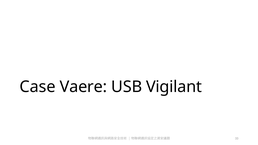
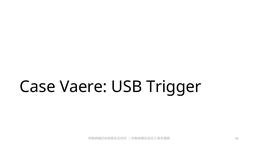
Vigilant: Vigilant -> Trigger (174, 87)
